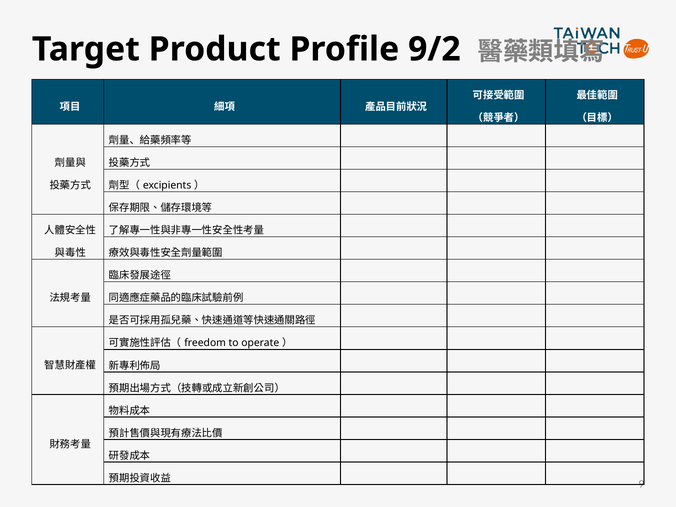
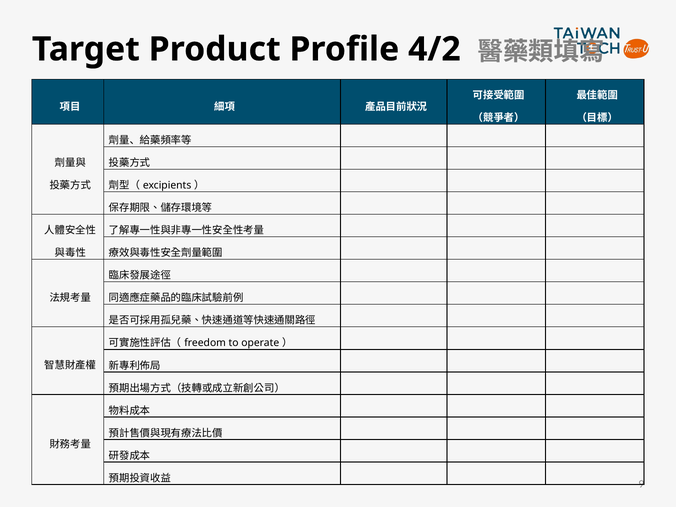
9/2: 9/2 -> 4/2 (434, 49)
